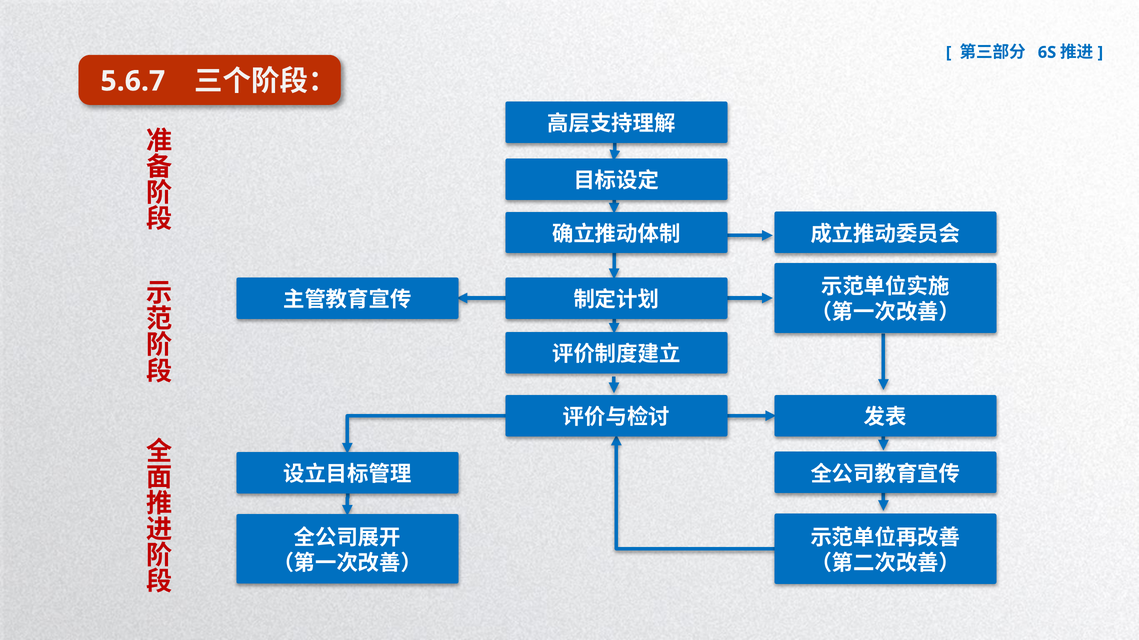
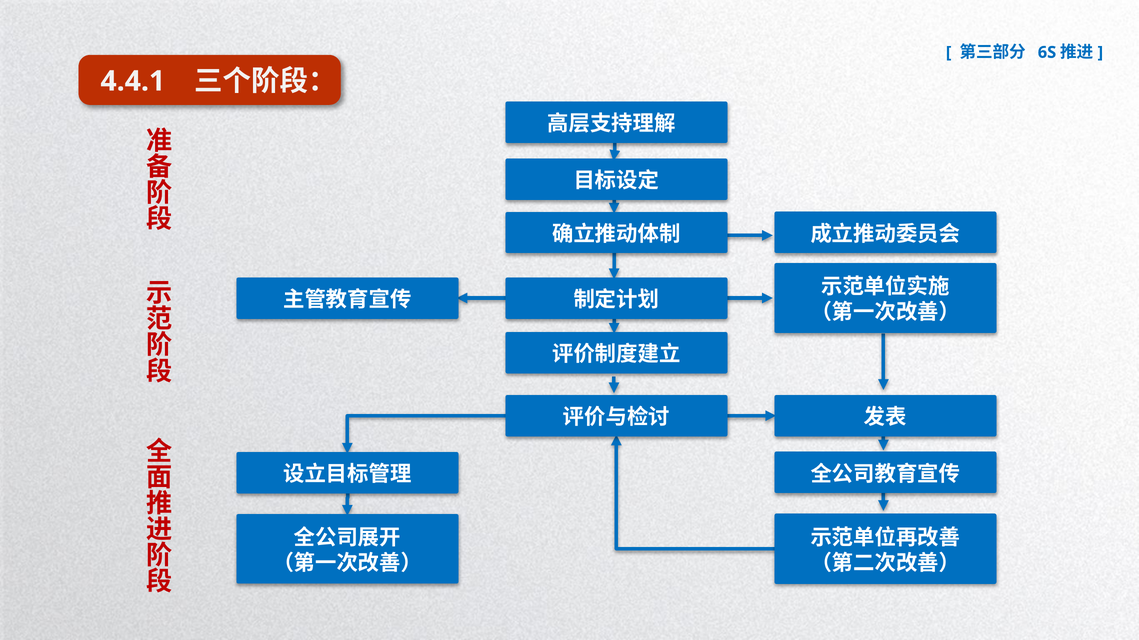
5.6.7: 5.6.7 -> 4.4.1 (133, 81)
